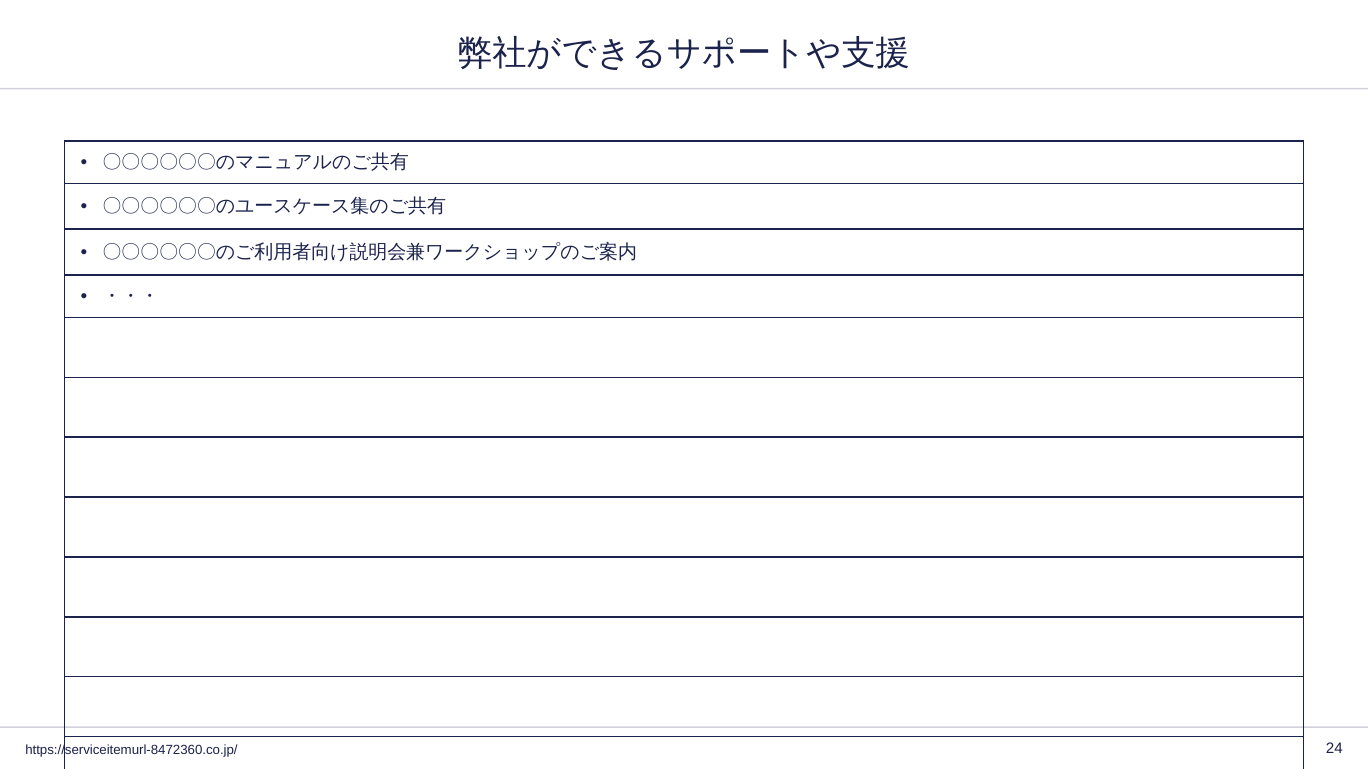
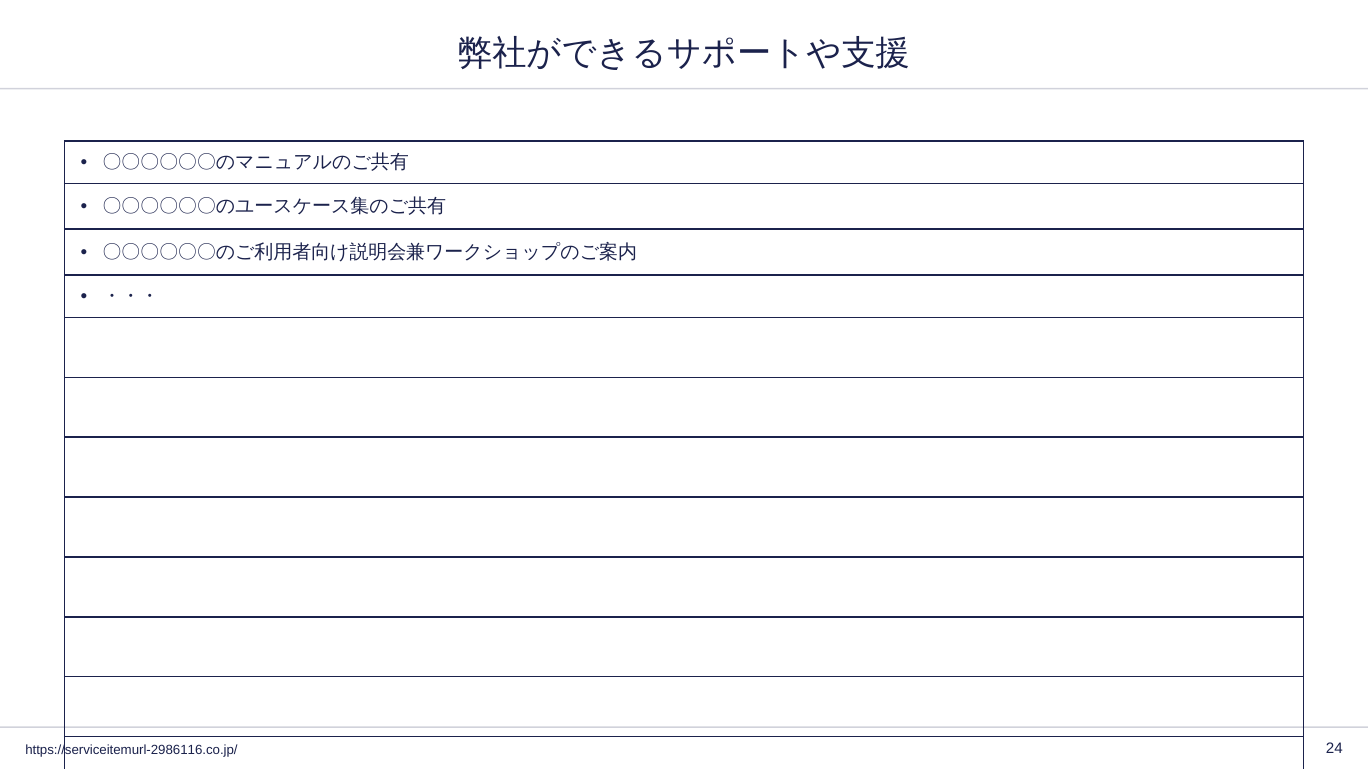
https://serviceitemurl-8472360.co.jp/: https://serviceitemurl-8472360.co.jp/ -> https://serviceitemurl-2986116.co.jp/ (131, 751)
